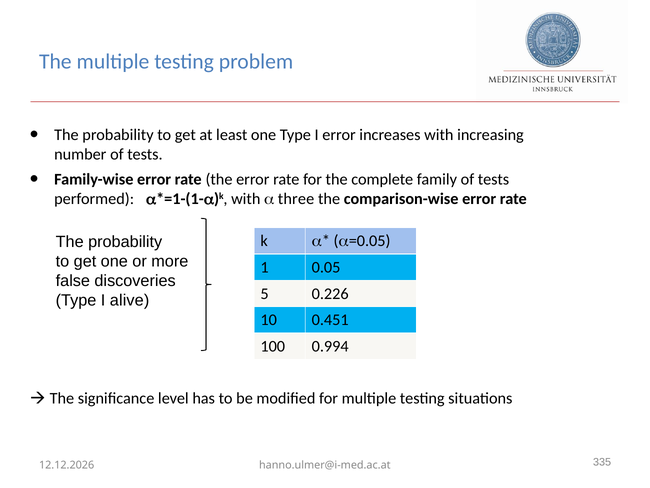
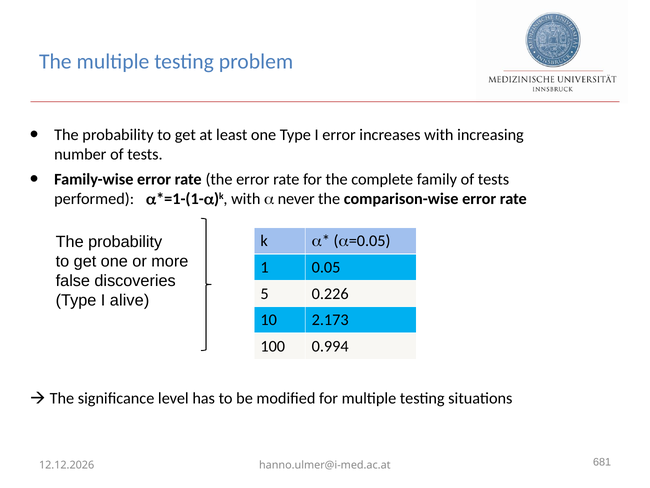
three: three -> never (296, 199)
0.451: 0.451 -> 2.173 (330, 320)
335: 335 -> 681 (602, 462)
